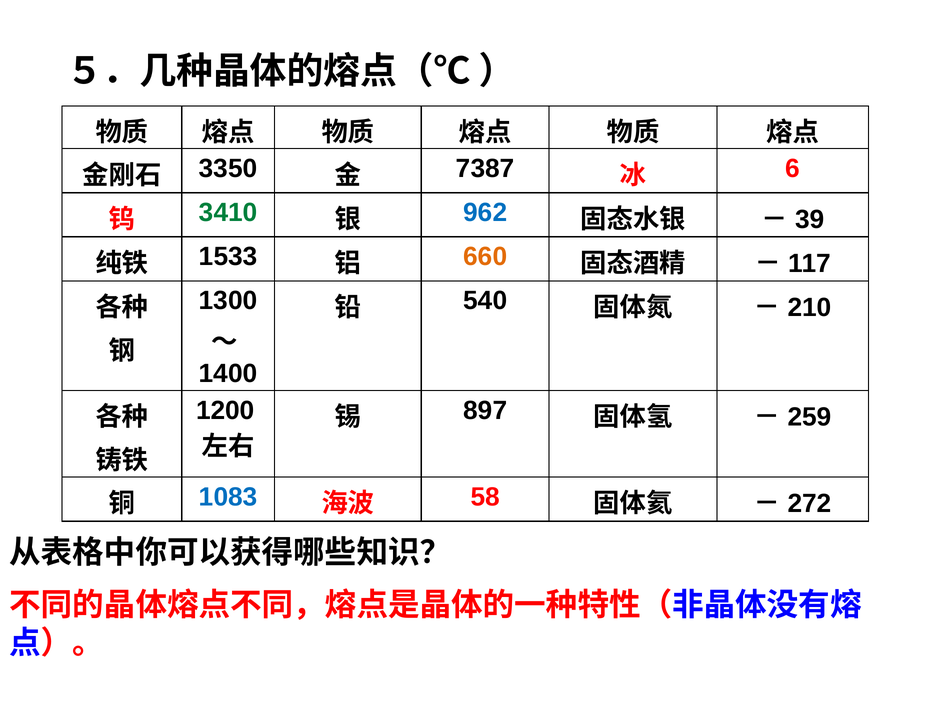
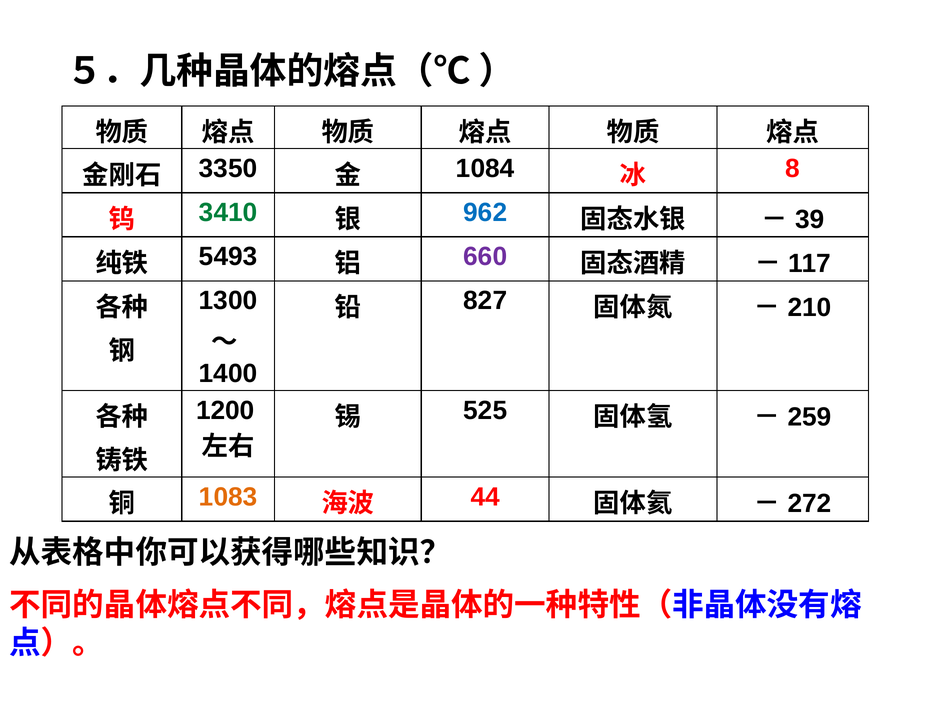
7387: 7387 -> 1084 (485, 168)
6: 6 -> 8 (793, 168)
1533: 1533 -> 5493 (228, 256)
660 colour: orange -> purple (485, 256)
540: 540 -> 827 (485, 300)
897: 897 -> 525 (485, 410)
1083 colour: blue -> orange (228, 496)
58: 58 -> 44 (485, 496)
